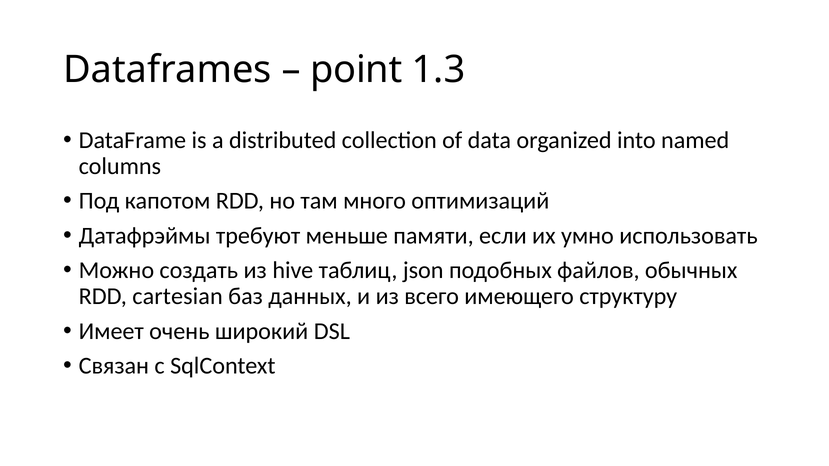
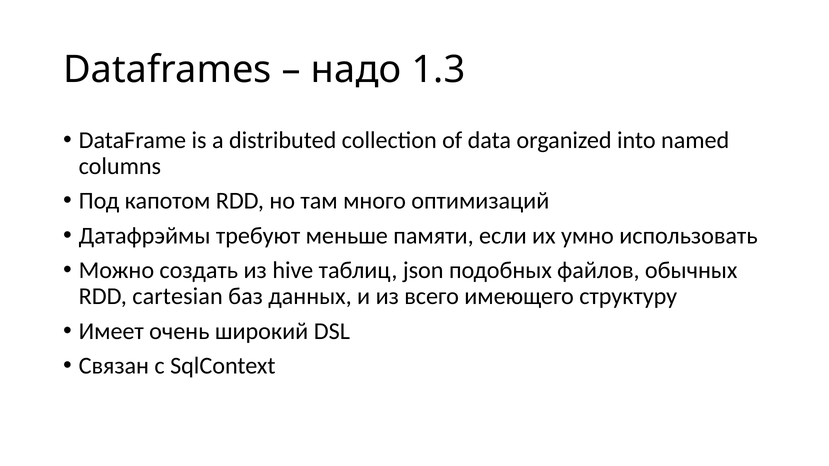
point: point -> надо (356, 70)
